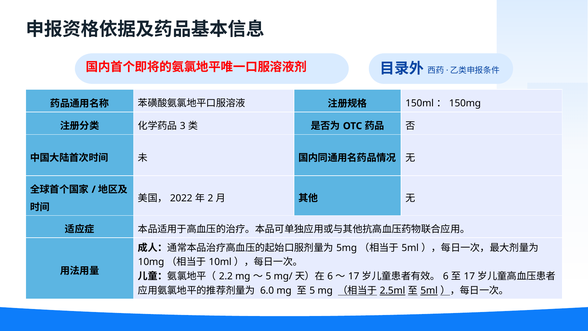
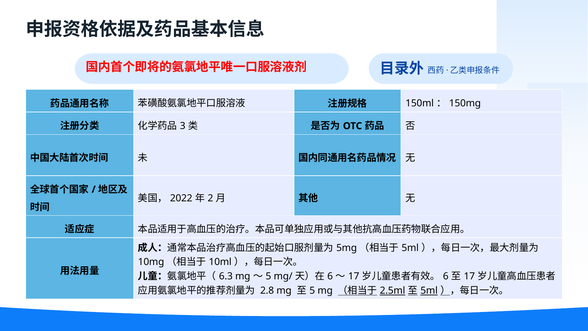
2.2: 2.2 -> 6.3 (226, 276)
6.0: 6.0 -> 2.8 (267, 290)
